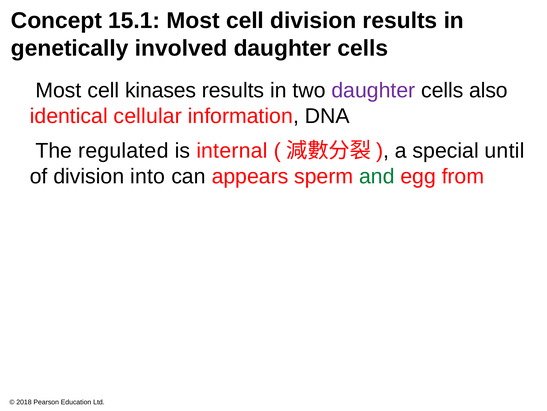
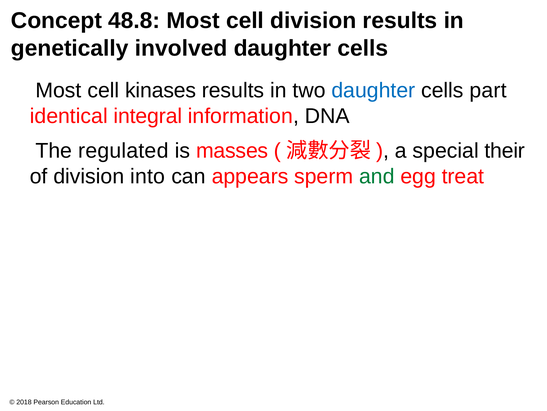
15.1: 15.1 -> 48.8 (134, 21)
daughter colour: purple -> blue (373, 90)
also: also -> part (488, 90)
cellular: cellular -> integral (148, 116)
internal: internal -> masses (232, 151)
until: until -> their (505, 151)
from: from -> treat (463, 176)
